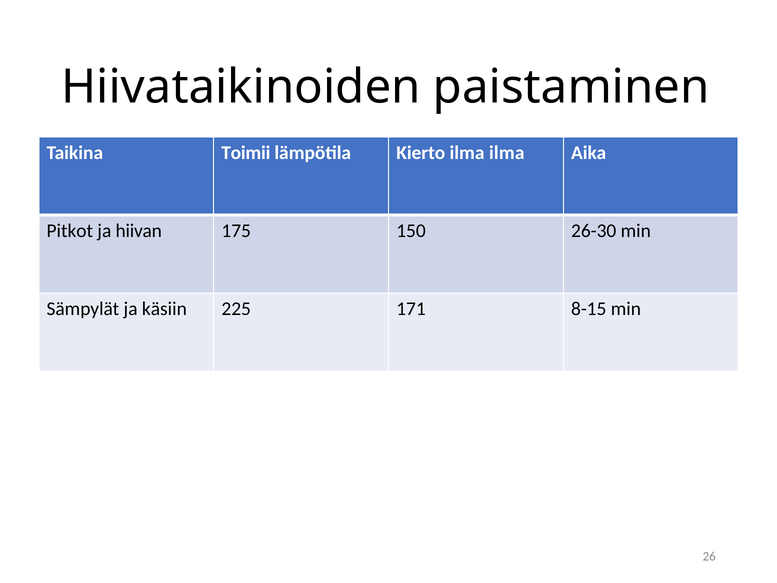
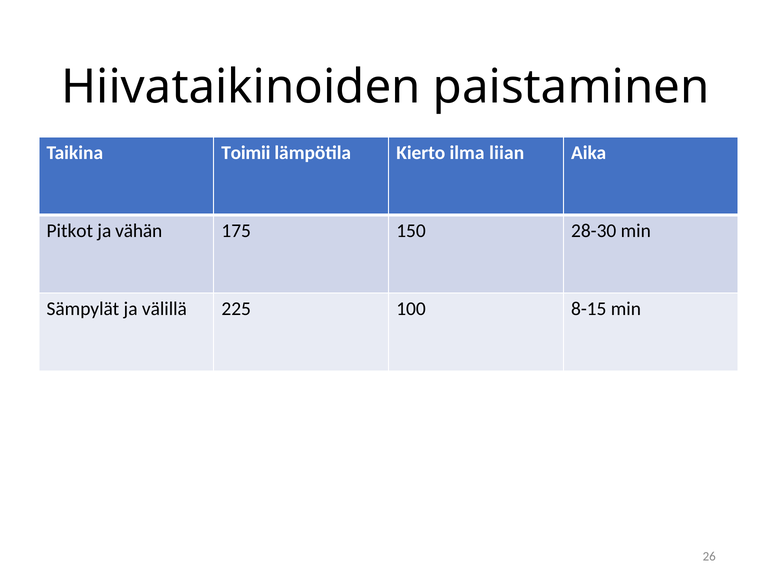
ilma ilma: ilma -> liian (507, 153)
hiivan: hiivan -> vähän (139, 231)
26-30: 26-30 -> 28-30 (594, 231)
käsiin: käsiin -> välillä (164, 309)
171: 171 -> 100 (411, 309)
